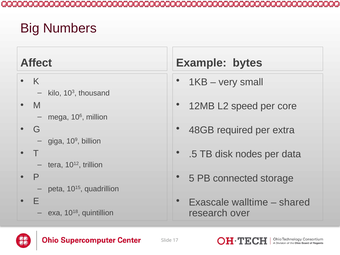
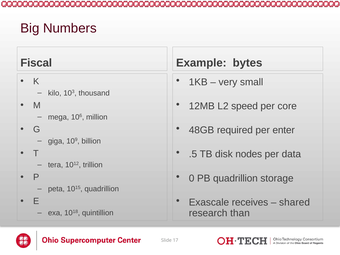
Affect: Affect -> Fiscal (36, 63)
extra: extra -> enter (284, 130)
5: 5 -> 0 (192, 178)
PB connected: connected -> quadrillion (235, 178)
walltime: walltime -> receives (250, 202)
over: over -> than (240, 213)
